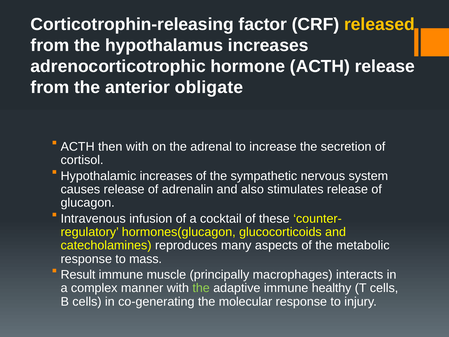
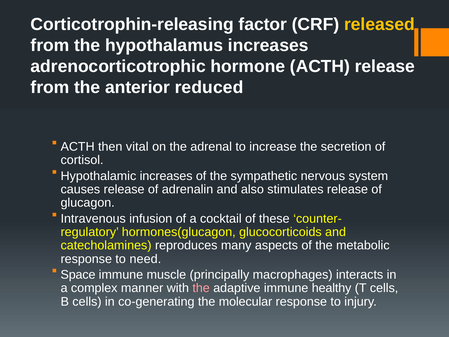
obligate: obligate -> reduced (209, 87)
then with: with -> vital (137, 147)
mass: mass -> need (145, 259)
Result: Result -> Space (78, 275)
the colour: light green -> pink (201, 288)
